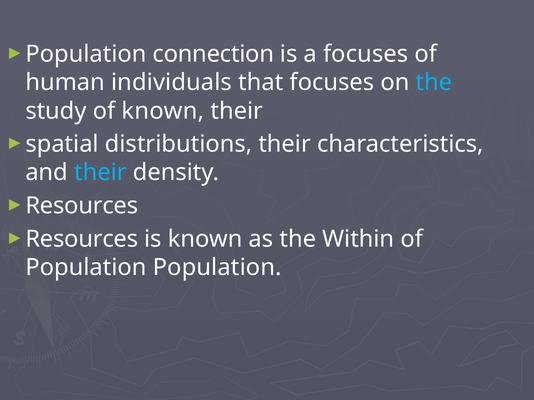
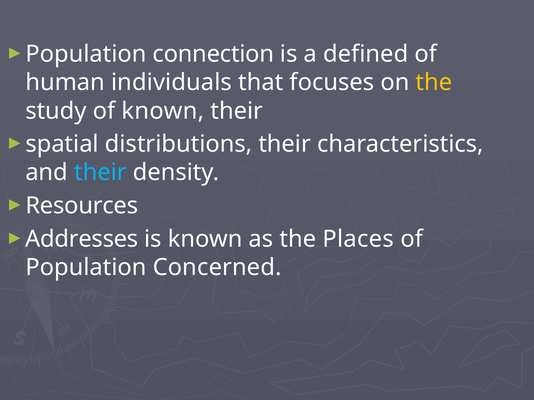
a focuses: focuses -> defined (366, 54)
the colour: light blue -> yellow (434, 83)
Resources: Resources -> Addresses (82, 239)
Within: Within -> Places (358, 239)
Population Population: Population -> Concerned (217, 268)
